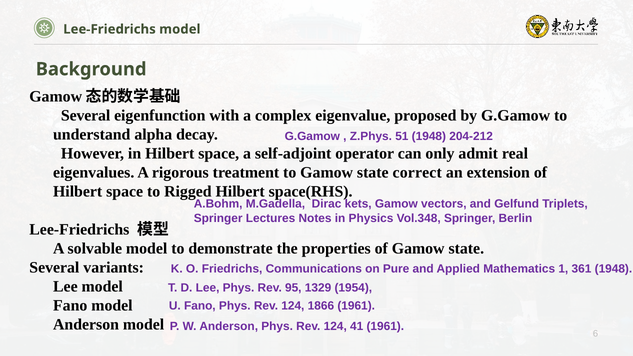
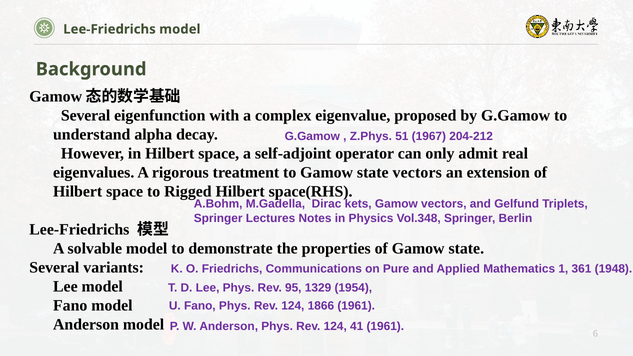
51 1948: 1948 -> 1967 (429, 137)
state correct: correct -> vectors (417, 172)
